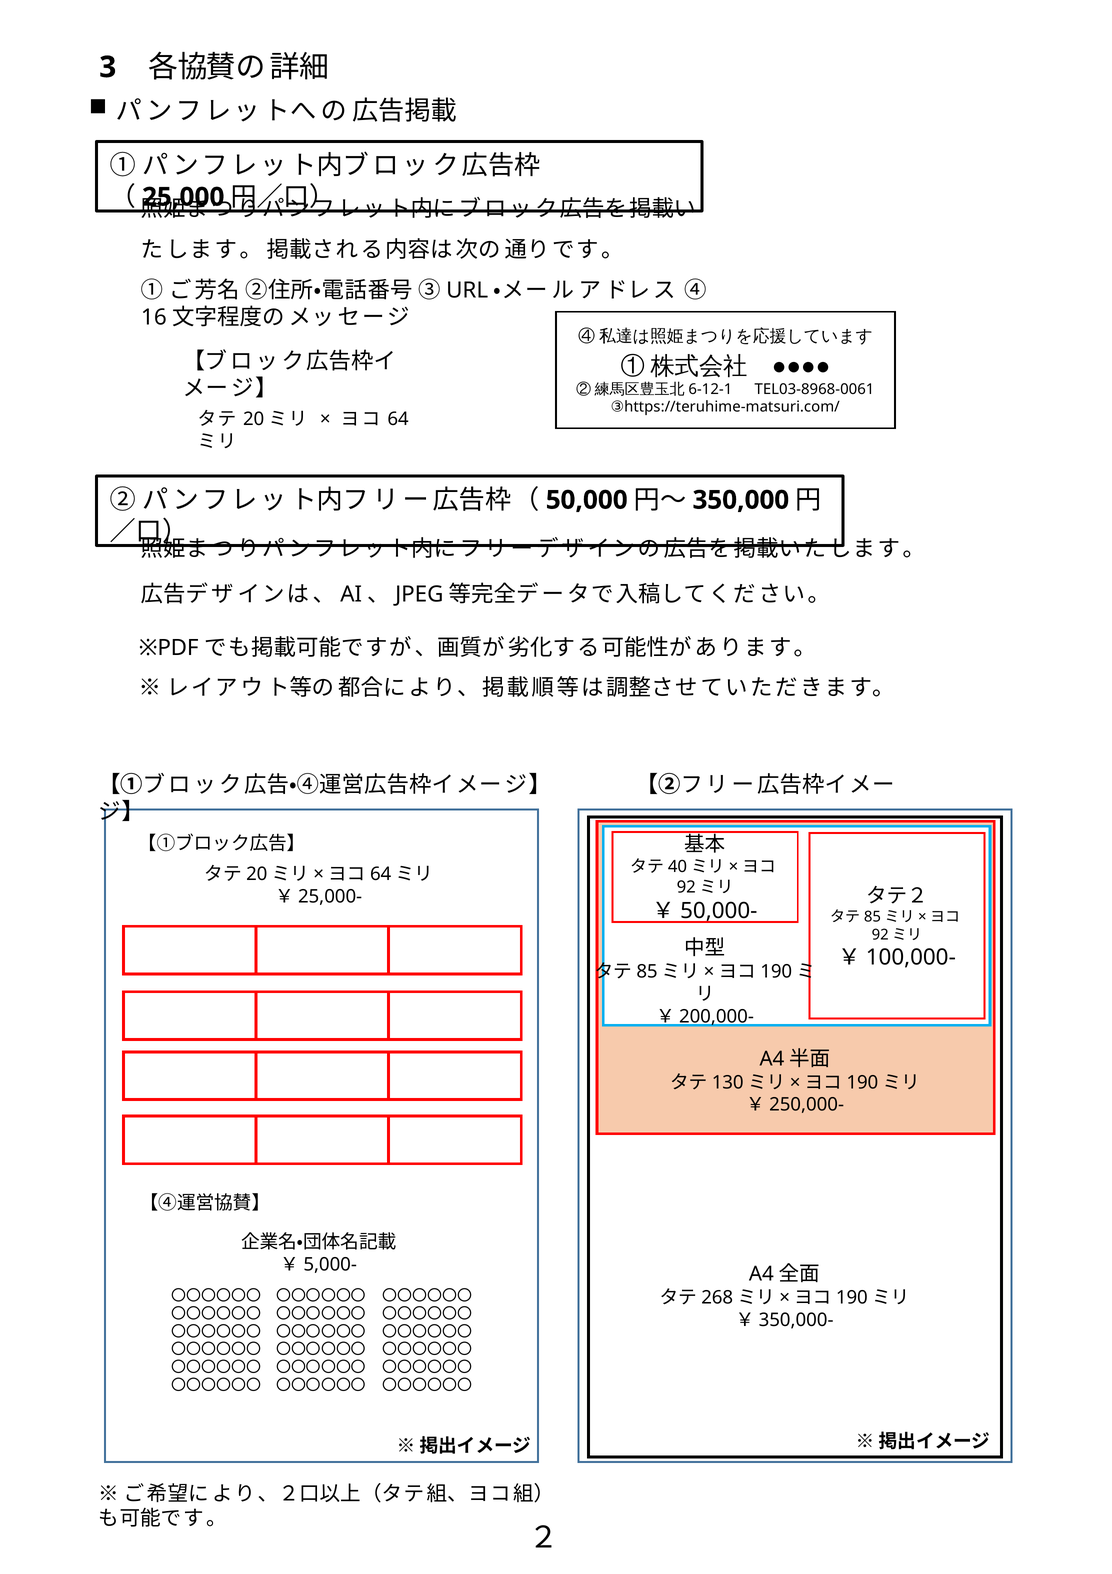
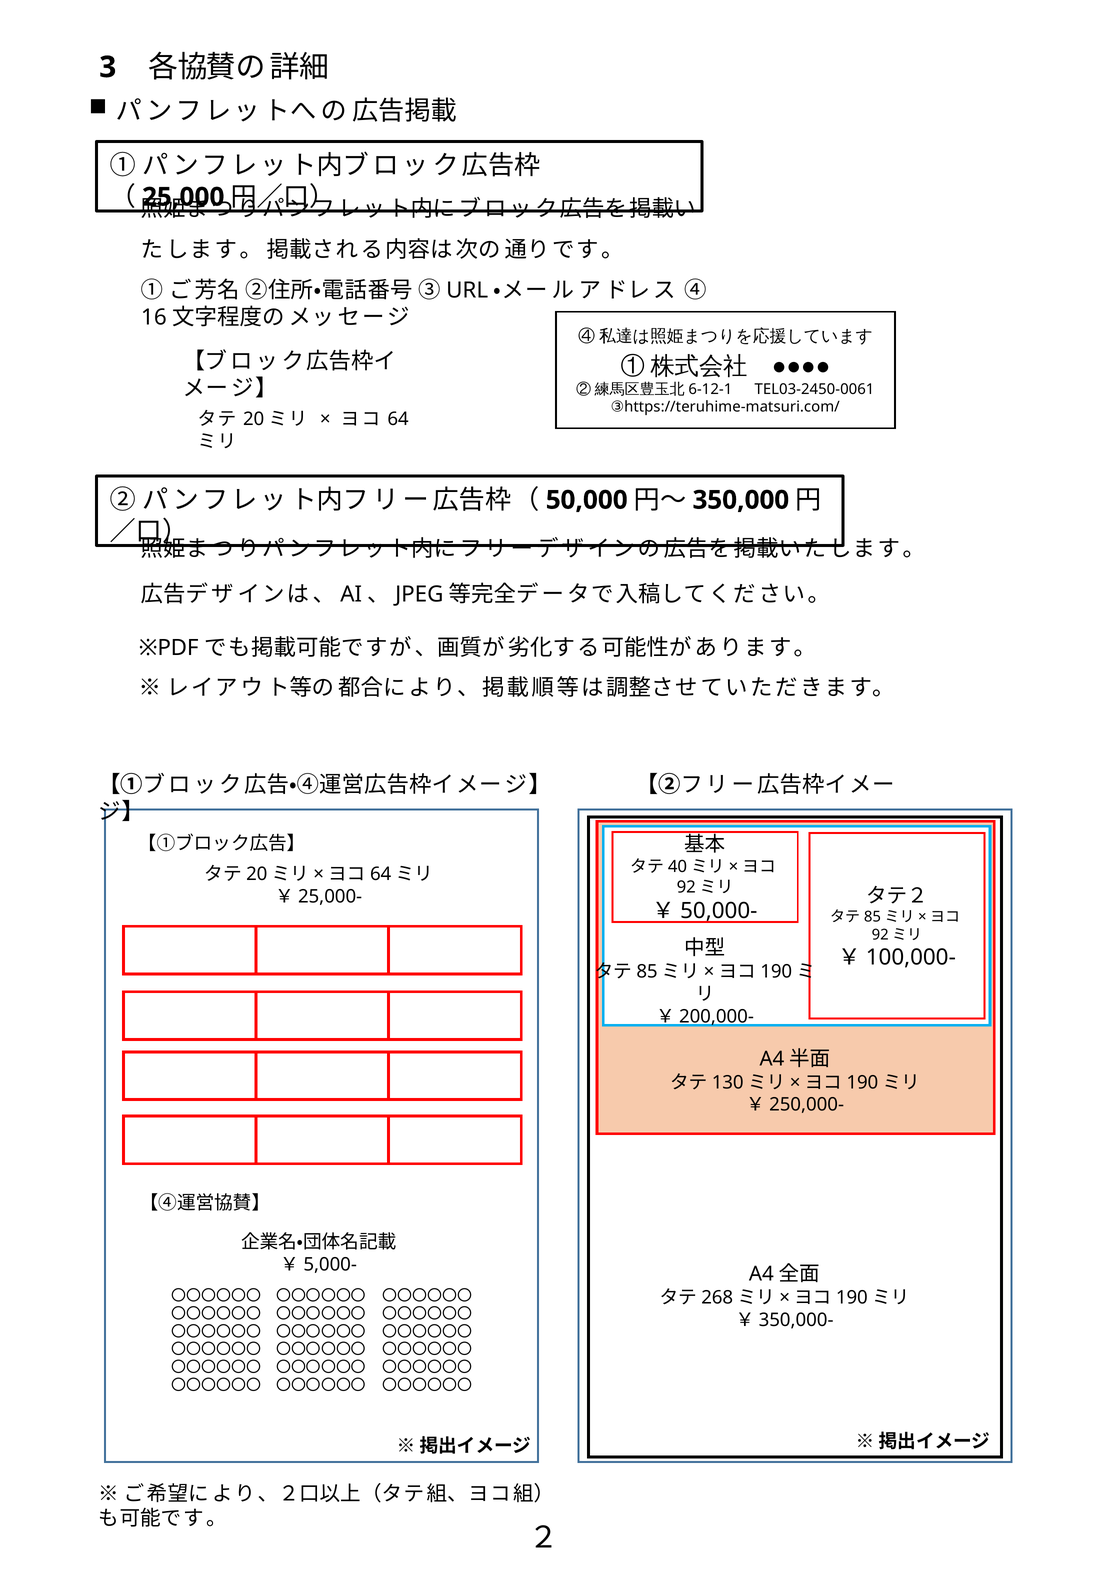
TEL03-8968-0061: TEL03-8968-0061 -> TEL03-2450-0061 (814, 389)
